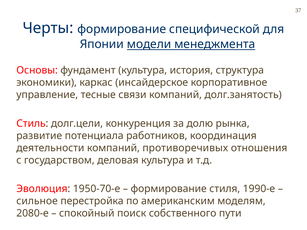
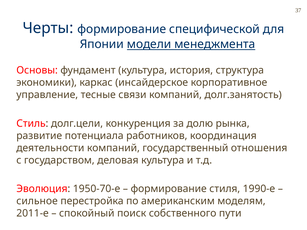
противоречивых: противоречивых -> государственный (185, 148)
2080-е: 2080-е -> 2011-е (33, 214)
